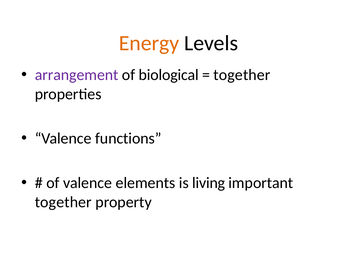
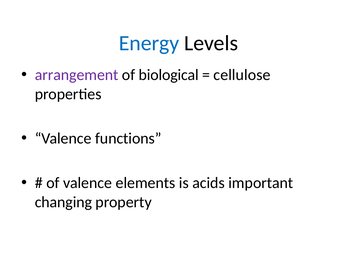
Energy colour: orange -> blue (149, 43)
together: together -> cellulose (242, 75)
living: living -> acids (209, 183)
together: together -> changing (63, 202)
